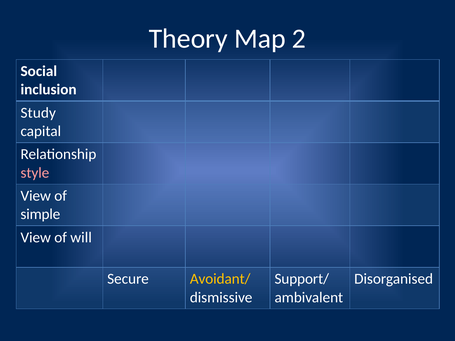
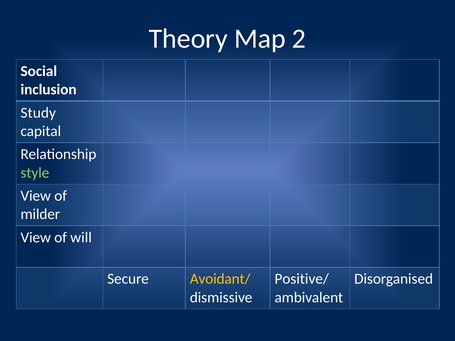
style colour: pink -> light green (35, 173)
simple: simple -> milder (40, 214)
Support/: Support/ -> Positive/ (302, 279)
